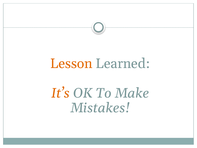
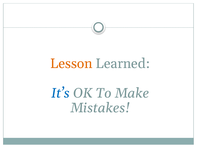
It’s colour: orange -> blue (60, 93)
